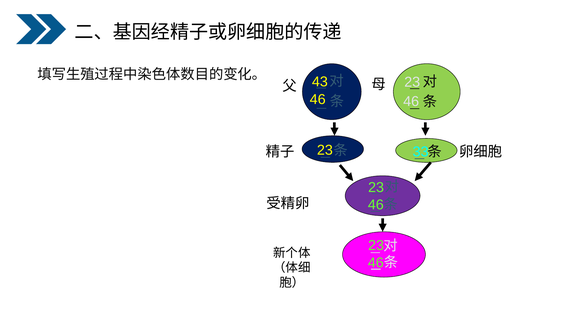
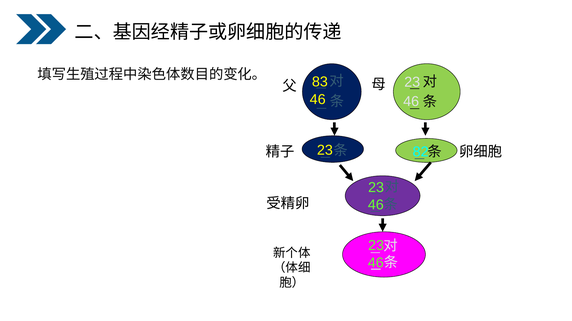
43: 43 -> 83 (320, 82)
33: 33 -> 82 (421, 152)
